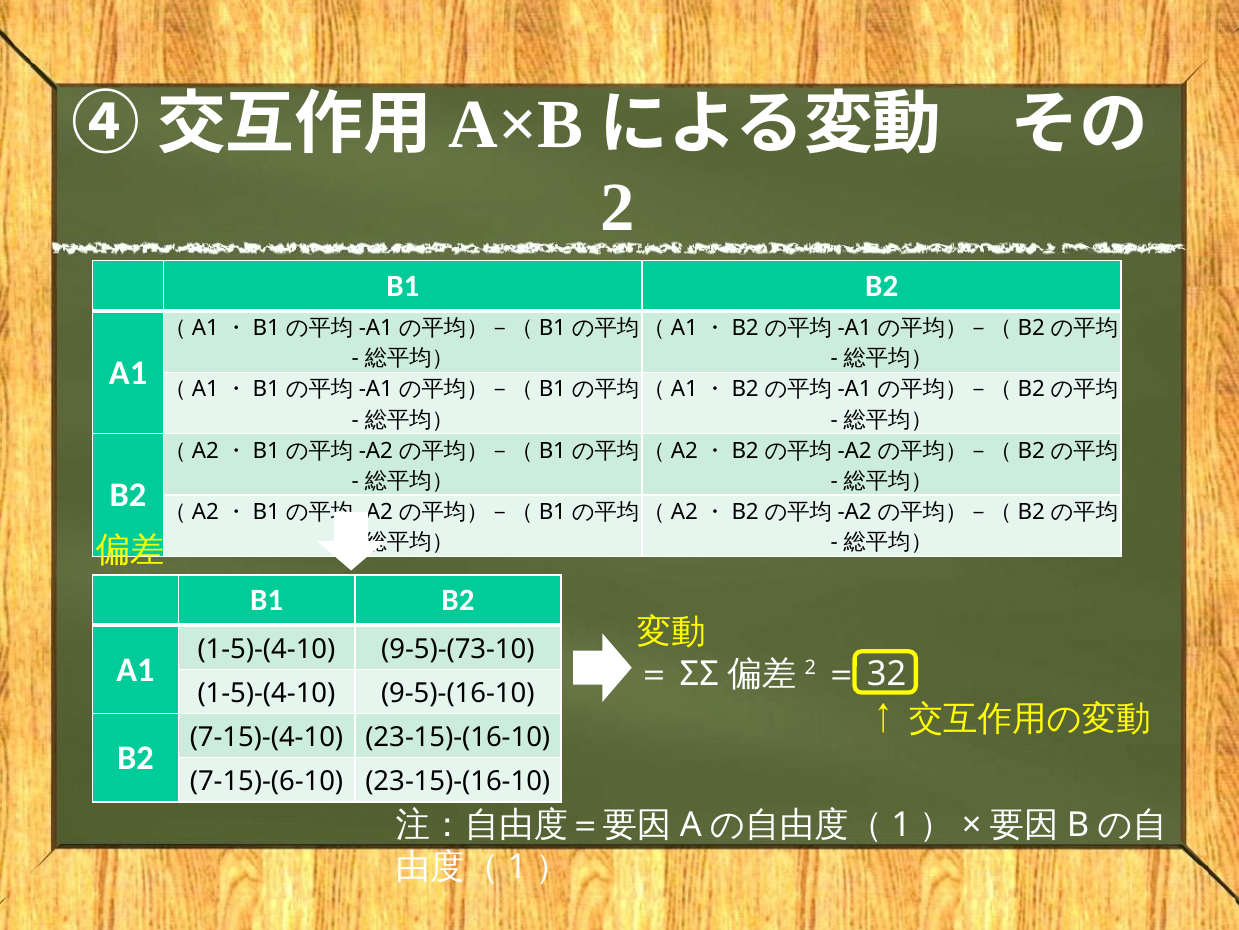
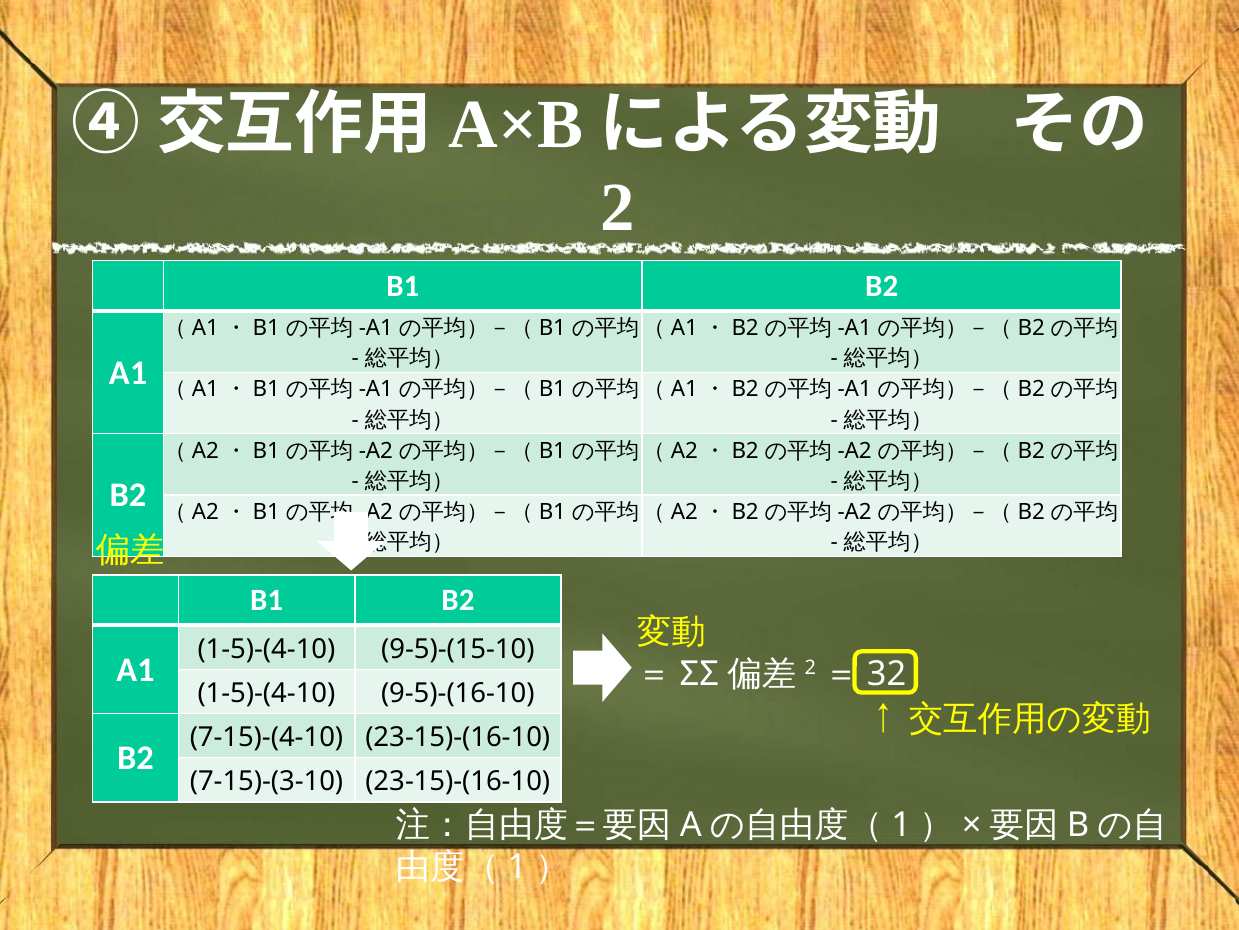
9-5)-(73-10: 9-5)-(73-10 -> 9-5)-(15-10 (458, 649)
7-15)-(6-10: 7-15)-(6-10 -> 7-15)-(3-10 (267, 781)
